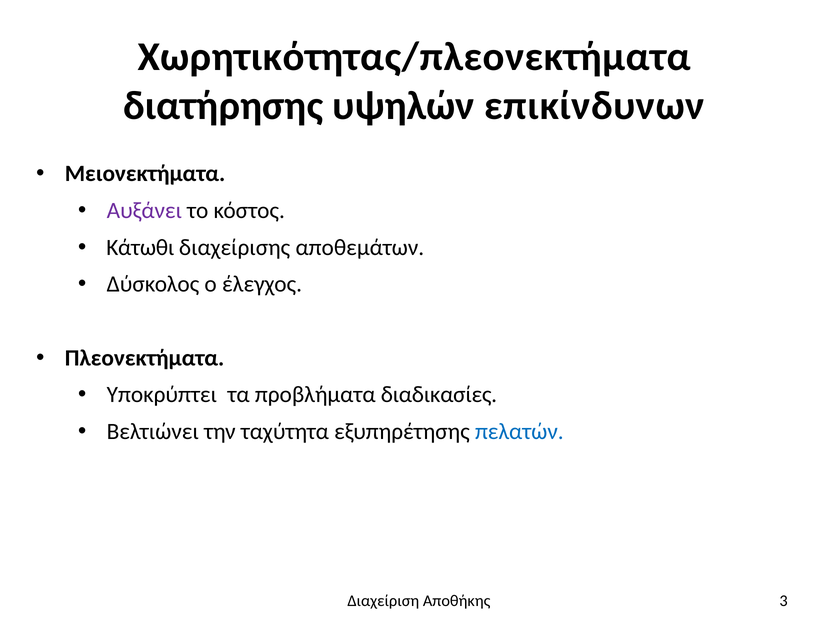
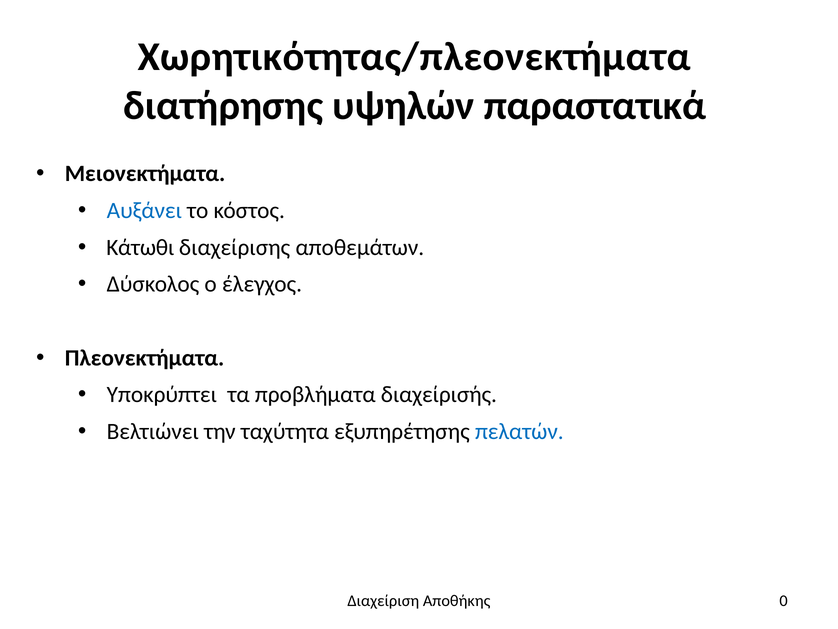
επικίνδυνων: επικίνδυνων -> παραστατικά (595, 106)
Αυξάνει colour: purple -> blue (144, 210)
διαδικασίες: διαδικασίες -> διαχείρισής (439, 394)
3: 3 -> 0 (784, 600)
